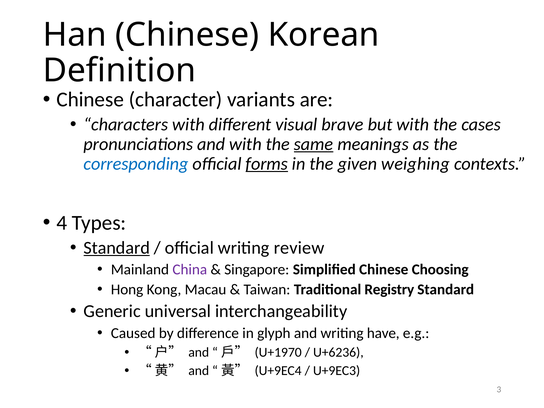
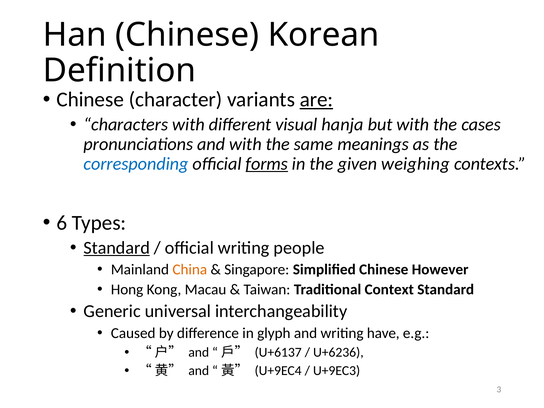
are underline: none -> present (316, 100)
brave: brave -> hanja (343, 125)
same underline: present -> none (314, 144)
4: 4 -> 6 (62, 223)
review: review -> people (299, 248)
China colour: purple -> orange (190, 270)
Choosing: Choosing -> However (440, 270)
Registry: Registry -> Context (389, 290)
U+1970: U+1970 -> U+6137 (278, 352)
